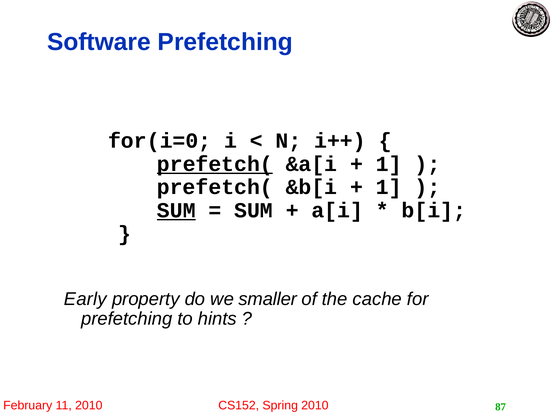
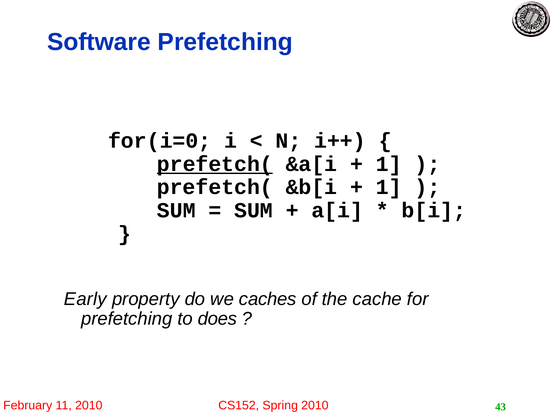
SUM underline: present -> none (176, 210)
smaller: smaller -> caches (268, 299)
hints: hints -> does (217, 319)
87: 87 -> 43 (501, 407)
